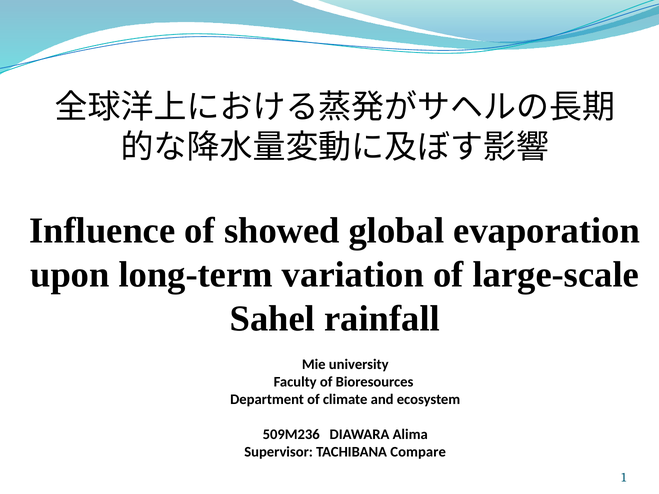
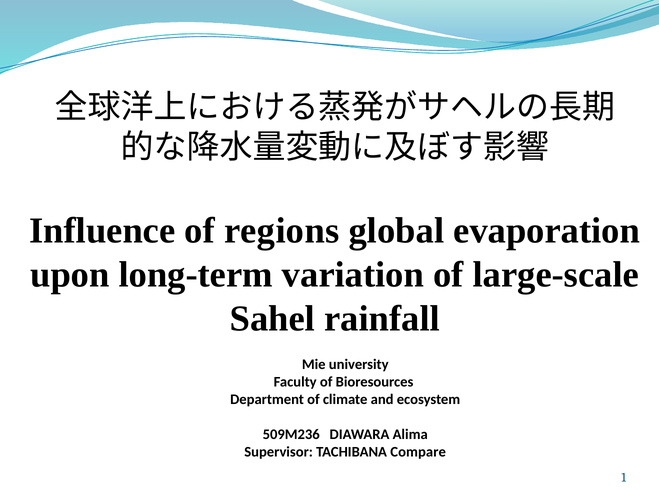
showed: showed -> regions (282, 231)
